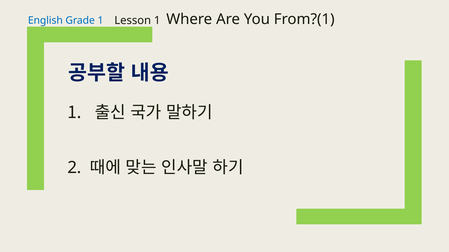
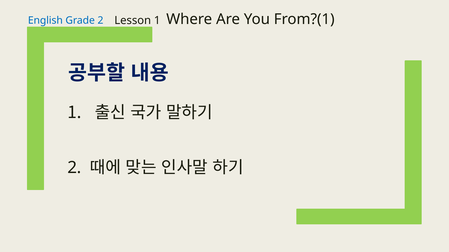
Grade 1: 1 -> 2 (100, 20)
